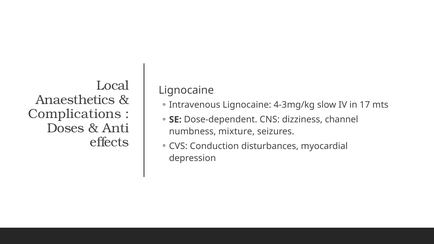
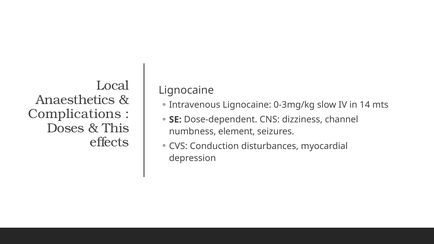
4-3mg/kg: 4-3mg/kg -> 0-3mg/kg (294, 105)
17: 17 -> 14 (365, 105)
Anti: Anti -> This (116, 128)
mixture: mixture -> element (237, 132)
